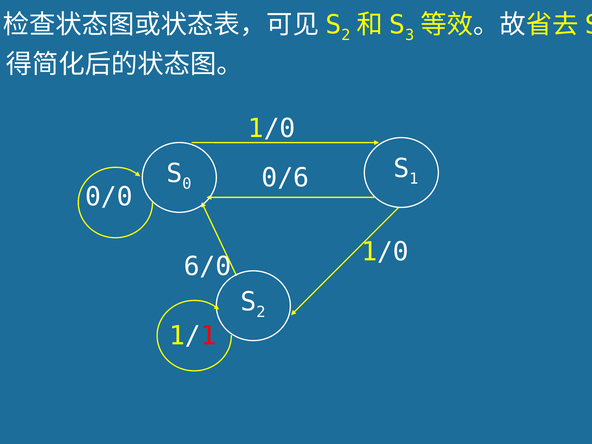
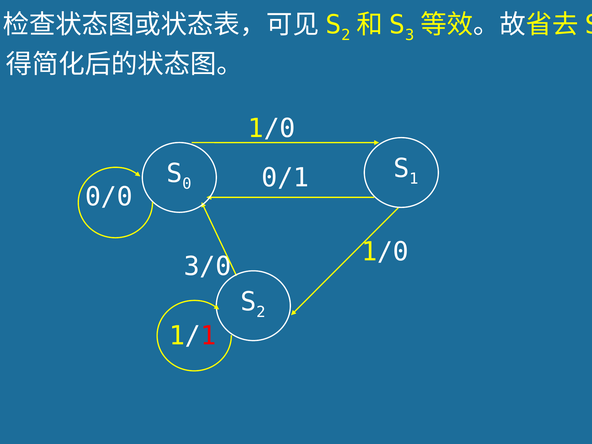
0/6: 0/6 -> 0/1 (285, 178)
6/0: 6/0 -> 3/0 (207, 267)
